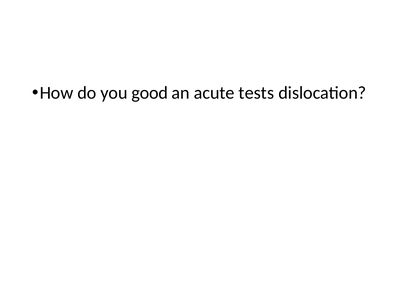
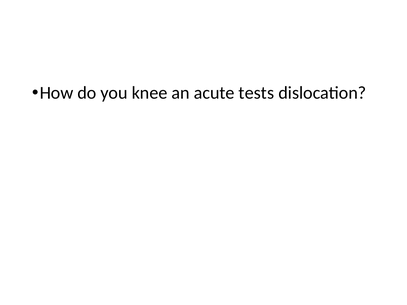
good: good -> knee (150, 93)
